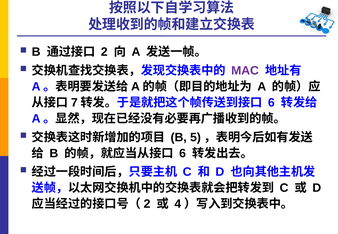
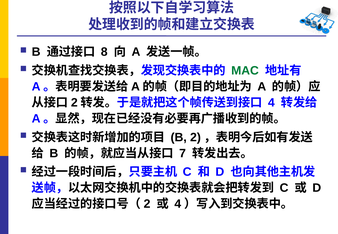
2: 2 -> 8 (104, 52)
MAC colour: purple -> green (245, 71)
7: 7 -> 2 (74, 103)
6: 6 -> 4 (271, 103)
B 5: 5 -> 2 (195, 137)
6: 6 -> 7 (183, 153)
